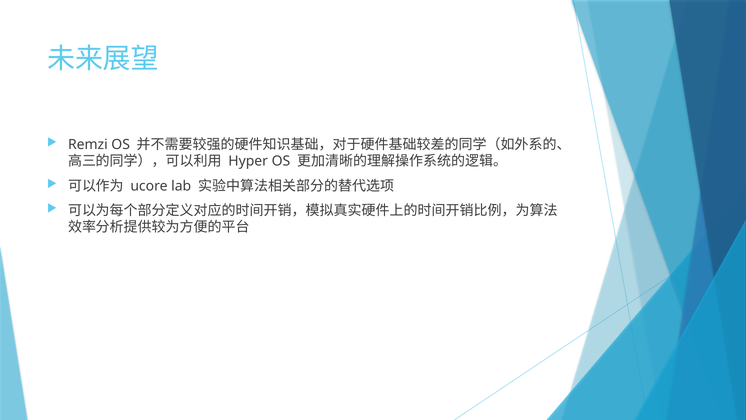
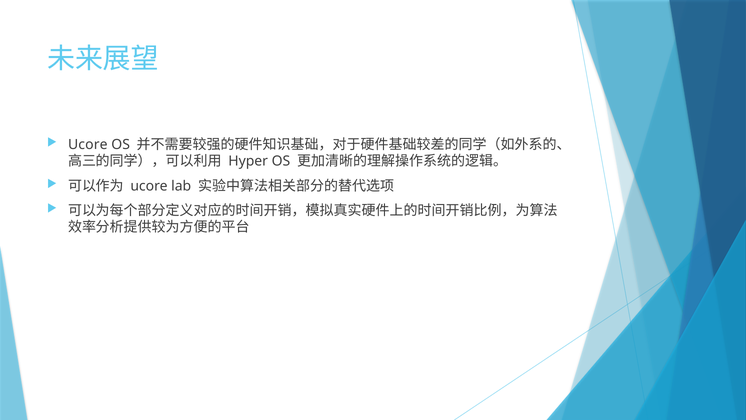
Remzi: Remzi -> Ucore (88, 144)
